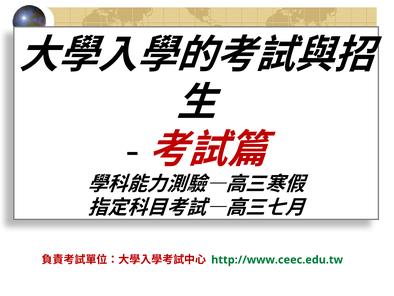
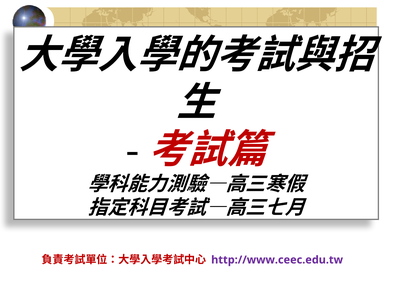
http://www.ceec.edu.tw colour: green -> purple (277, 259)
